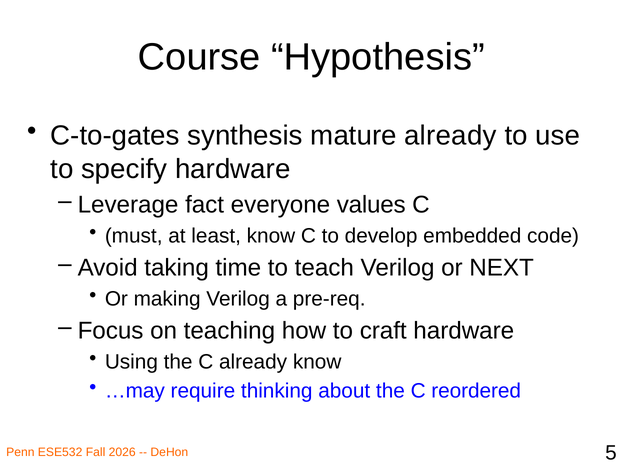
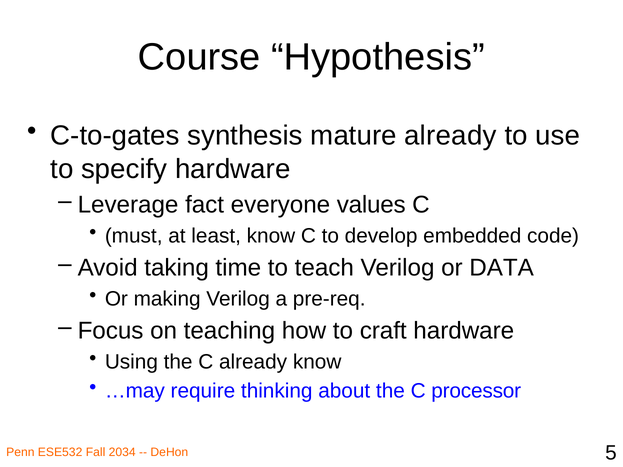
NEXT: NEXT -> DATA (502, 268)
reordered: reordered -> processor (476, 391)
2026: 2026 -> 2034 (122, 453)
